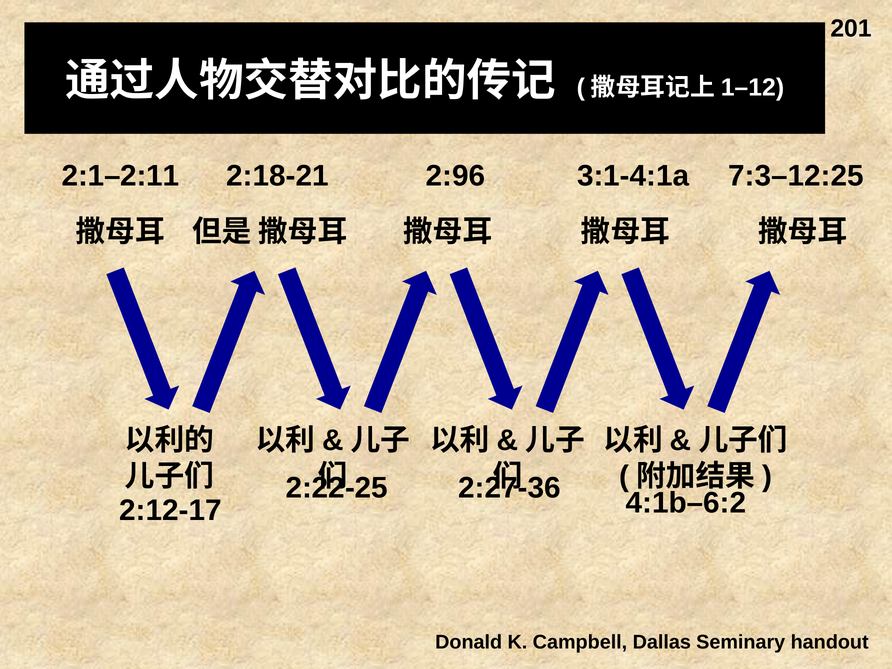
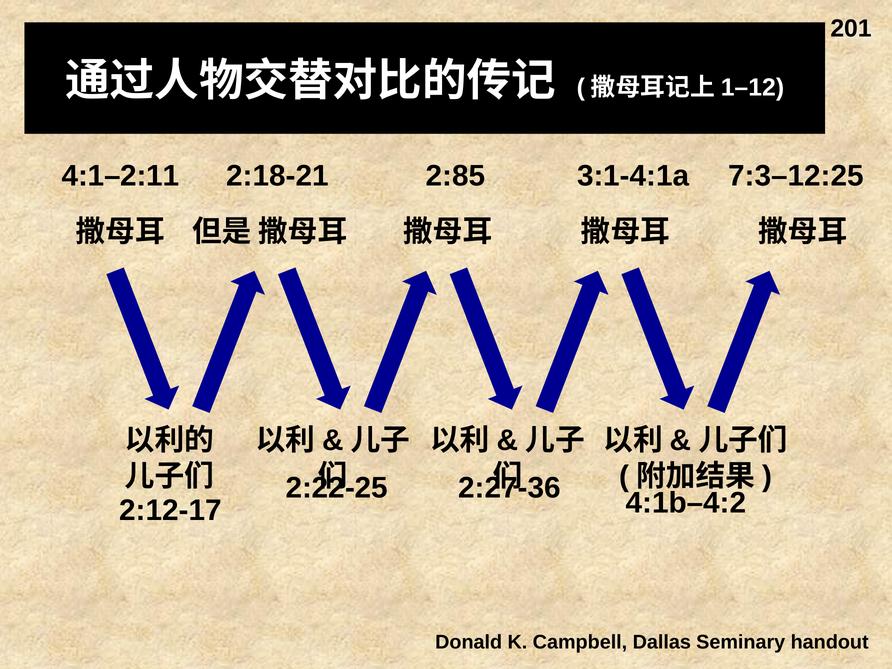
2:1–2:11: 2:1–2:11 -> 4:1–2:11 (120, 176)
2:96: 2:96 -> 2:85 (455, 176)
4:1b–6:2: 4:1b–6:2 -> 4:1b–4:2 (686, 503)
